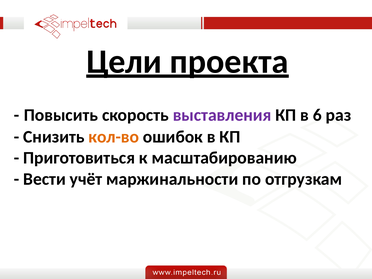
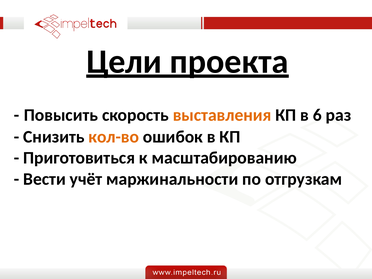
выставления colour: purple -> orange (222, 115)
